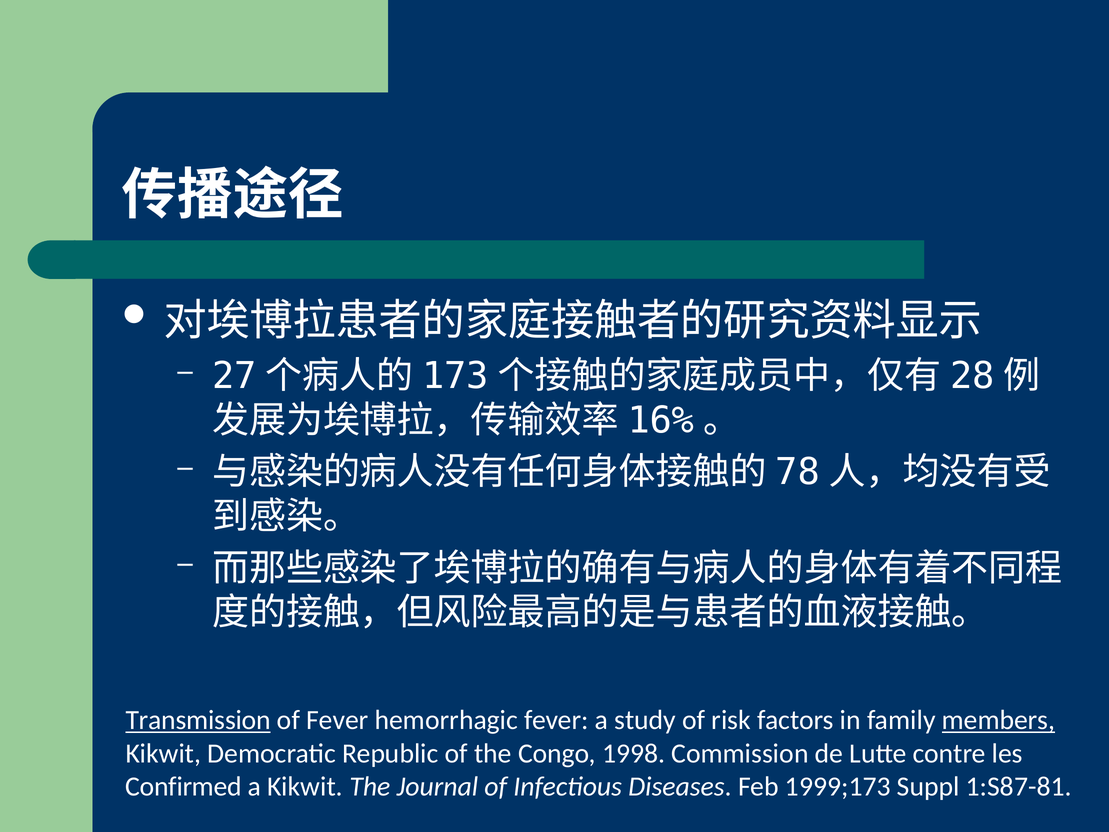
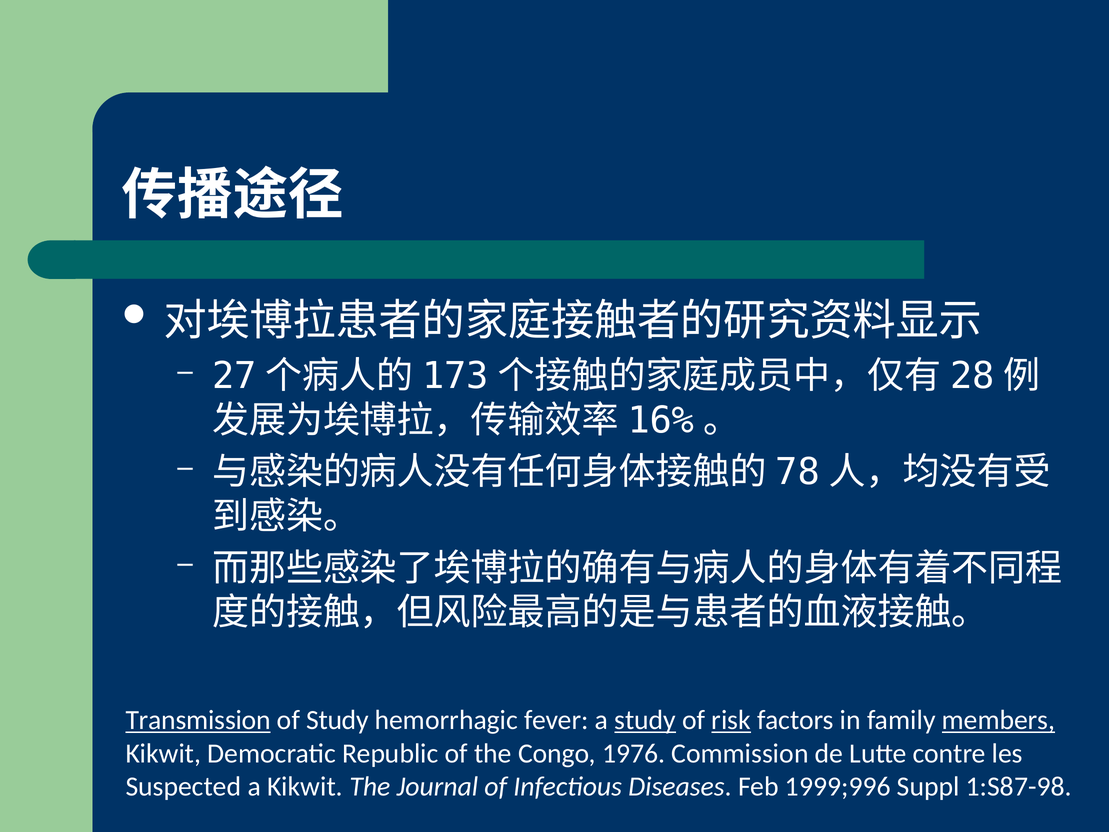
of Fever: Fever -> Study (337, 720)
study underline: none -> present (645, 720)
risk underline: none -> present (731, 720)
1998: 1998 -> 1976 (634, 753)
Confirmed: Confirmed -> Suspected (183, 787)
1999;173: 1999;173 -> 1999;996 (838, 787)
1:S87-81: 1:S87-81 -> 1:S87-98 (1019, 787)
